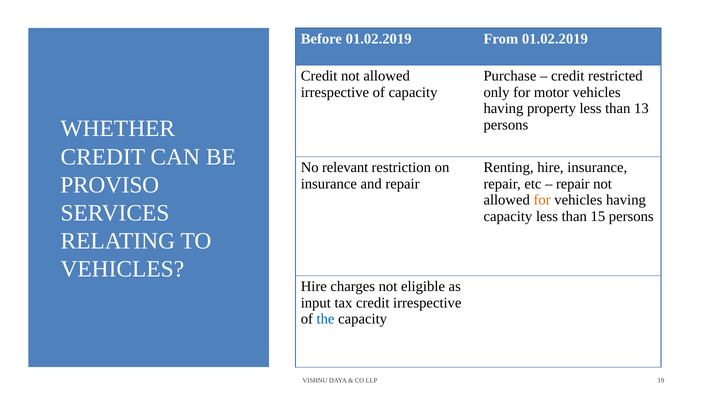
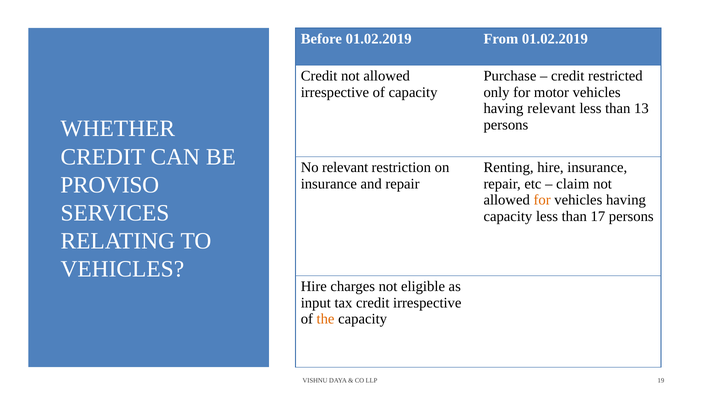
having property: property -> relevant (551, 109)
repair: repair -> claim (573, 184)
15: 15 -> 17 (598, 216)
the colour: blue -> orange (326, 319)
